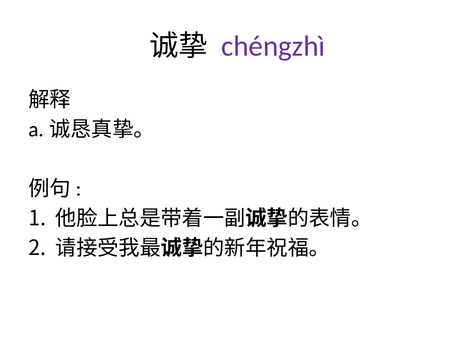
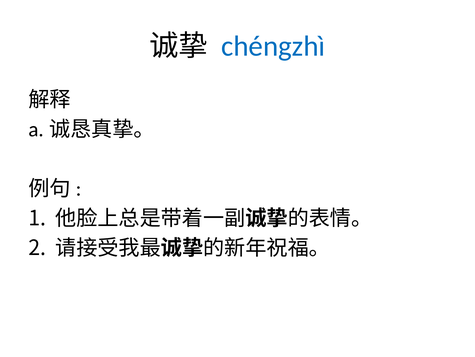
chéngzhì colour: purple -> blue (273, 46)
